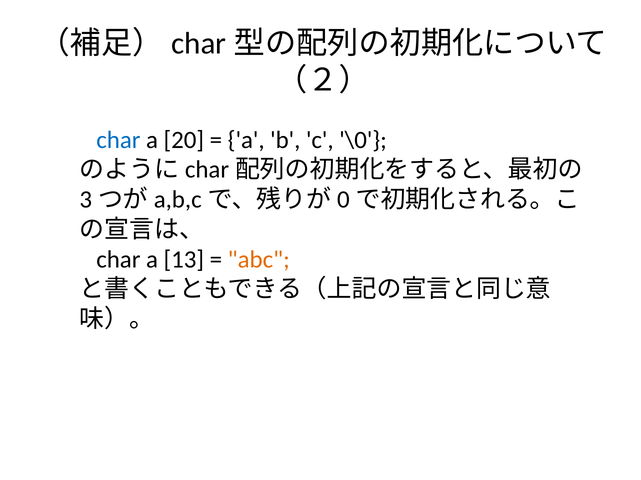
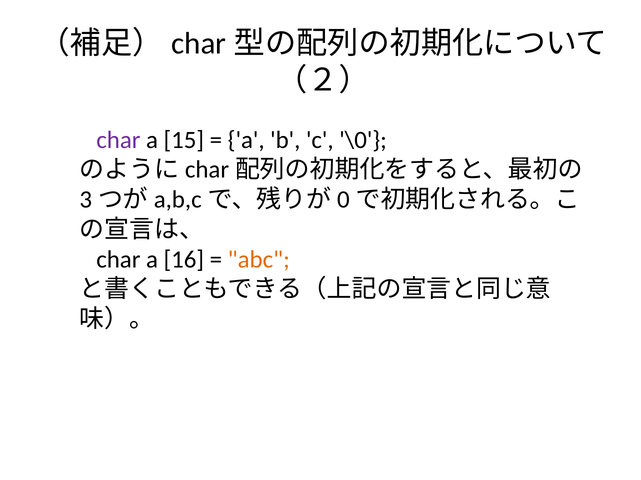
char colour: blue -> purple (118, 140)
20: 20 -> 15 (184, 140)
13: 13 -> 16 (184, 260)
